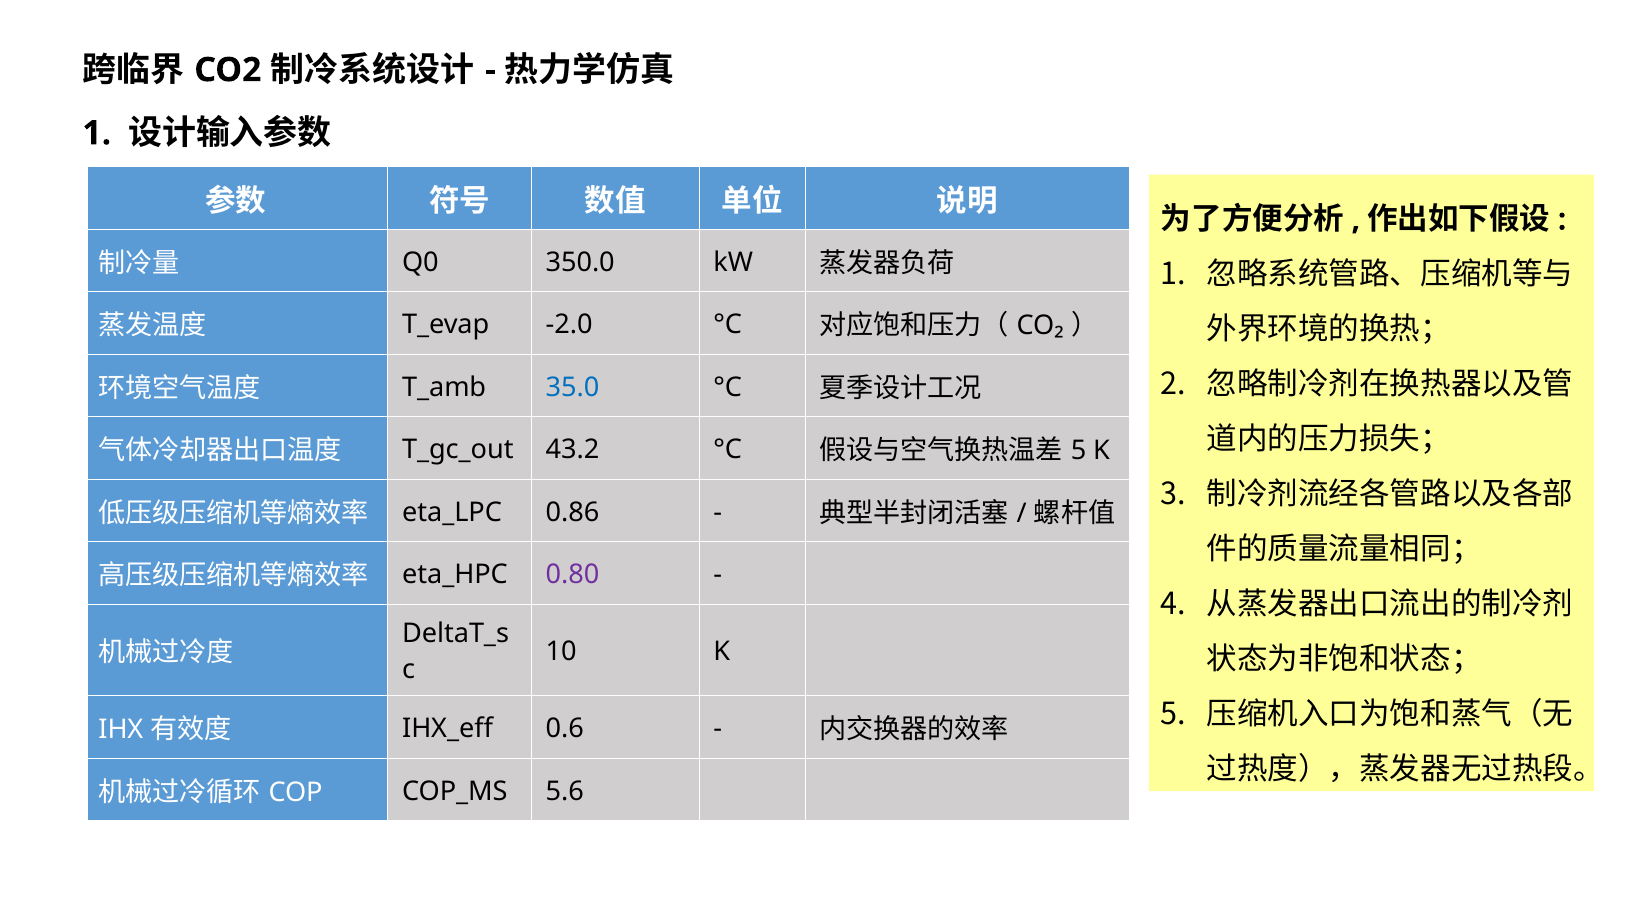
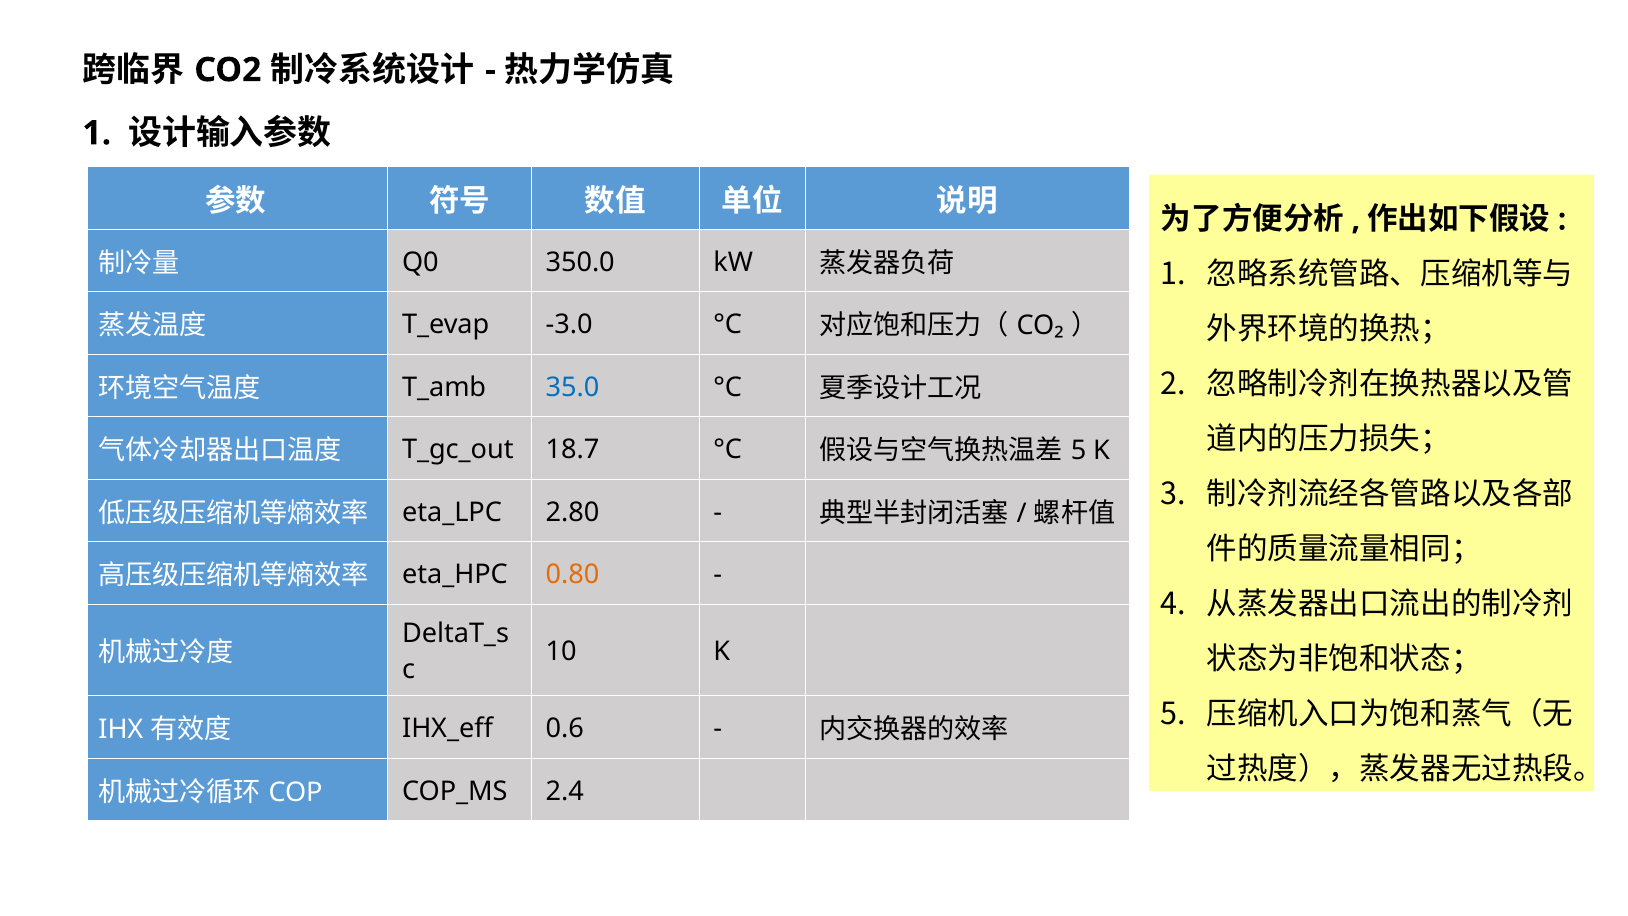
-2.0: -2.0 -> -3.0 (569, 324)
43.2: 43.2 -> 18.7 (573, 449)
0.86: 0.86 -> 2.80 (573, 512)
0.80 colour: purple -> orange (573, 574)
5.6: 5.6 -> 2.4 (565, 791)
